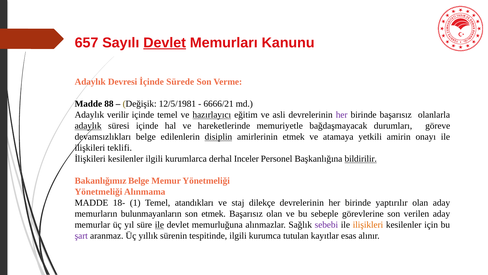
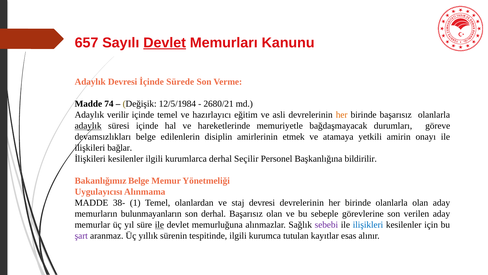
88: 88 -> 74 (109, 104)
12/5/1981: 12/5/1981 -> 12/5/1984 (177, 104)
6666/21: 6666/21 -> 2680/21 (219, 104)
hazırlayıcı underline: present -> none (212, 115)
her colour: purple -> orange (342, 115)
disiplin underline: present -> none (218, 137)
teklifi: teklifi -> bağlar (120, 148)
Inceler: Inceler -> Seçilir (246, 159)
bildirilir underline: present -> none (361, 159)
Yönetmeliği: Yönetmeliği -> Uygulayıcısı (99, 192)
18-: 18- -> 38- (119, 203)
atandıkları: atandıkları -> olanlardan (194, 203)
staj dilekçe: dilekçe -> devresi (262, 203)
birinde yaptırılır: yaptırılır -> olanlarla (392, 203)
son etmek: etmek -> derhal (214, 214)
ilişikleri colour: orange -> blue (368, 225)
